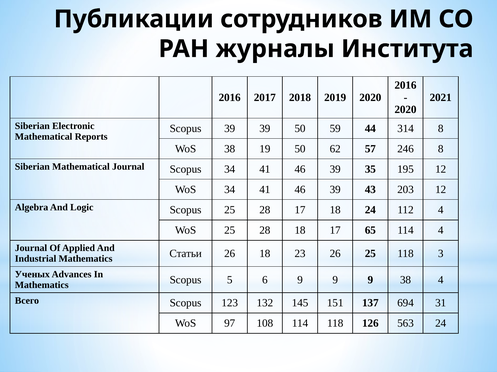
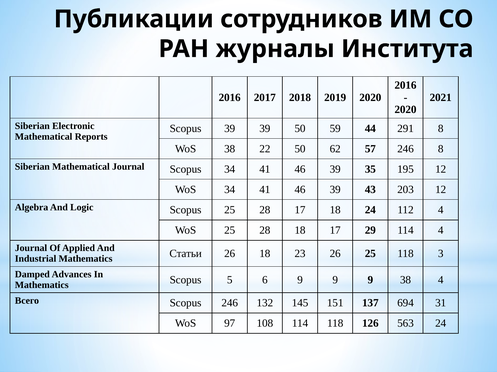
314: 314 -> 291 (406, 129)
19: 19 -> 22 (265, 149)
65: 65 -> 29 (370, 231)
Ученых: Ученых -> Damped (32, 275)
Scopus 123: 123 -> 246 (230, 304)
